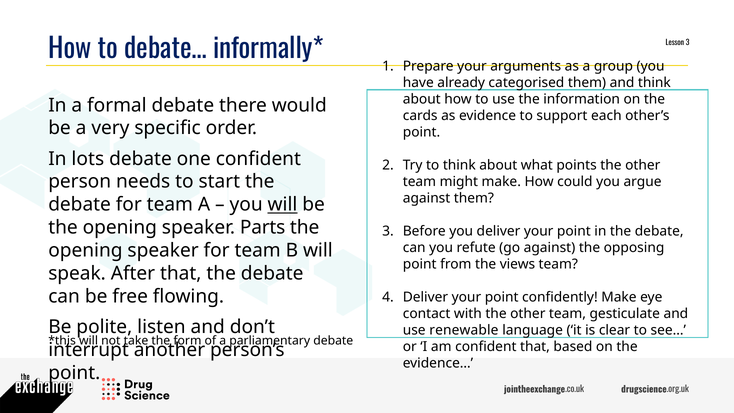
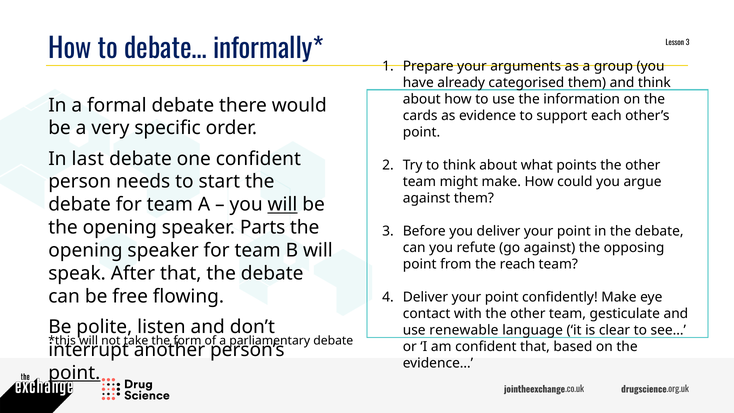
lots: lots -> last (88, 159)
views: views -> reach (518, 264)
point underline: none -> present (74, 373)
